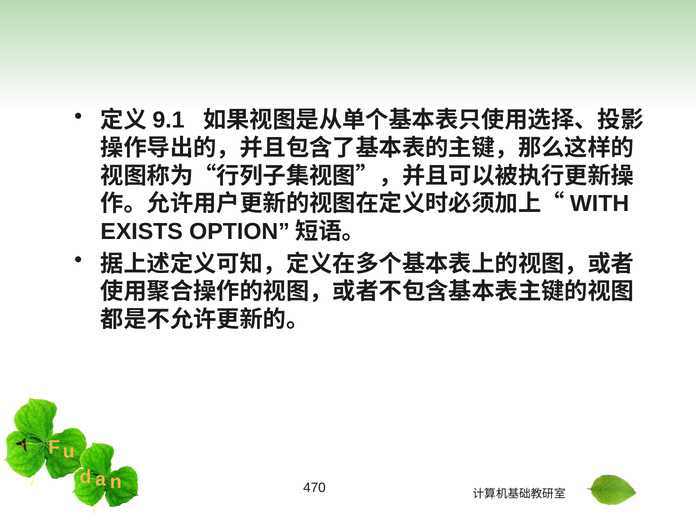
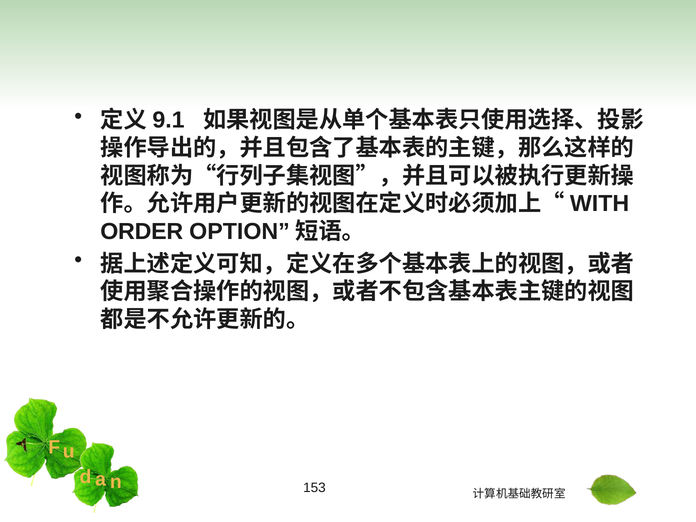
EXISTS: EXISTS -> ORDER (142, 232)
470: 470 -> 153 (314, 488)
